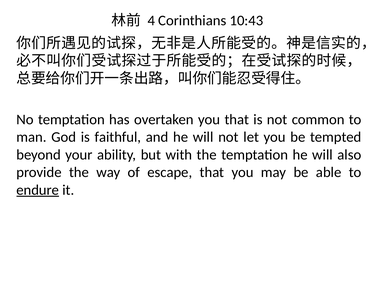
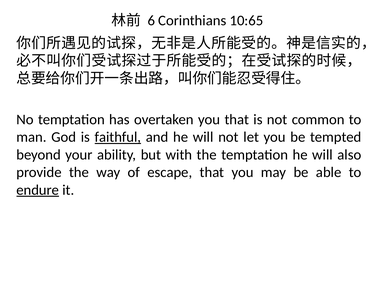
4: 4 -> 6 (151, 21)
10:43: 10:43 -> 10:65 (246, 21)
faithful underline: none -> present (118, 137)
